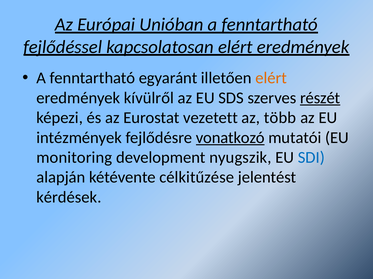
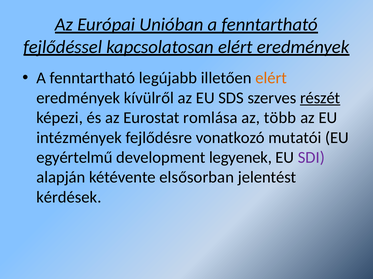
egyaránt: egyaránt -> legújabb (168, 78)
vezetett: vezetett -> romlása (210, 118)
vonatkozó underline: present -> none (230, 138)
monitoring: monitoring -> egyértelmű (74, 158)
nyugszik: nyugszik -> legyenek (241, 158)
SDI colour: blue -> purple (311, 158)
célkitűzése: célkitűzése -> elsősorban (197, 178)
